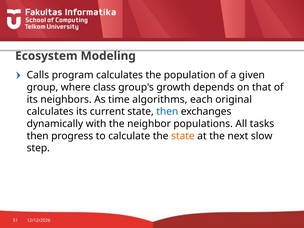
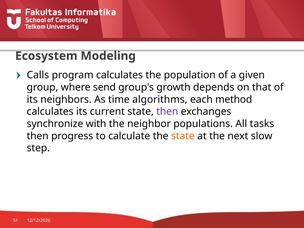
class: class -> send (104, 87)
original: original -> method (234, 99)
then colour: blue -> purple (167, 112)
dynamically: dynamically -> synchronize (55, 124)
